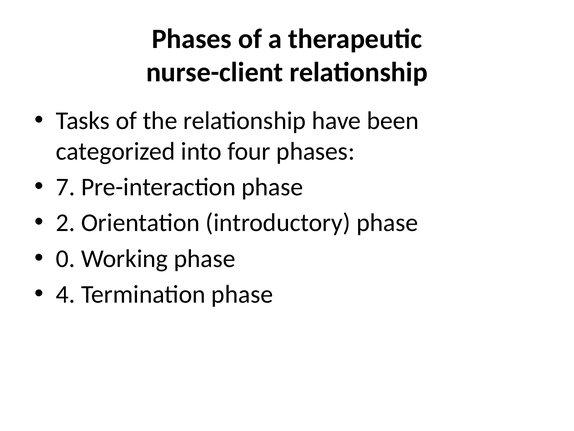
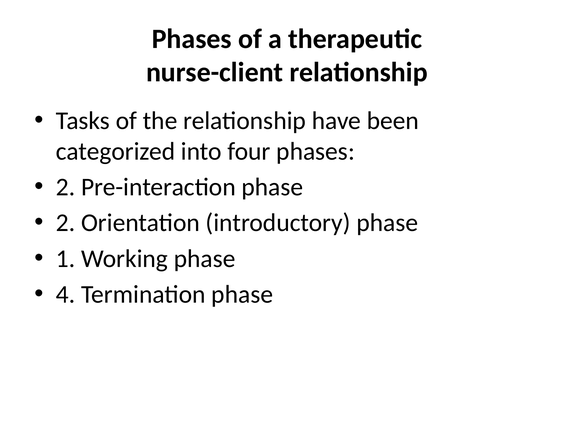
7: 7 -> 2 (66, 187)
0: 0 -> 1 (66, 258)
